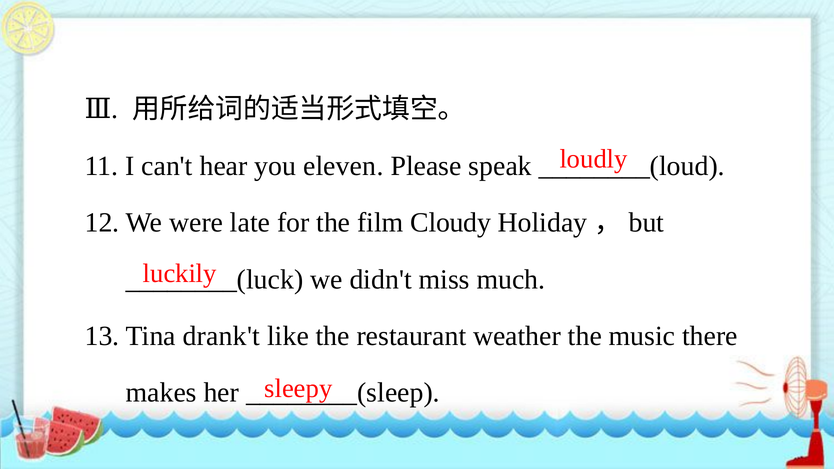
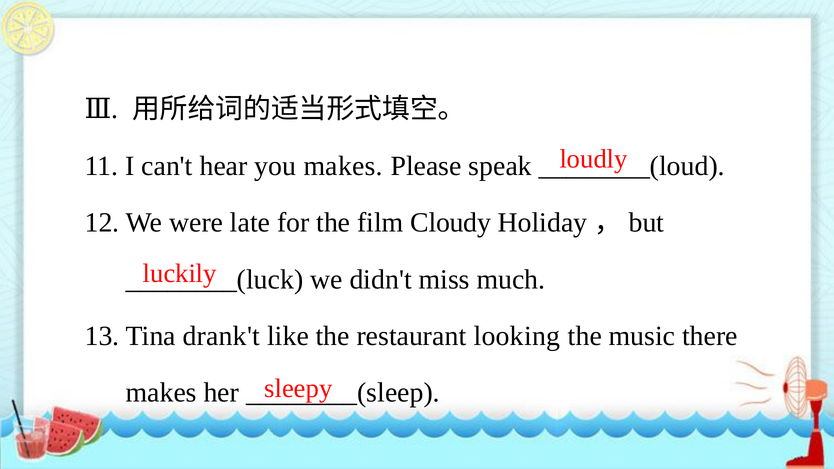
you eleven: eleven -> makes (343, 166)
weather: weather -> looking (517, 336)
